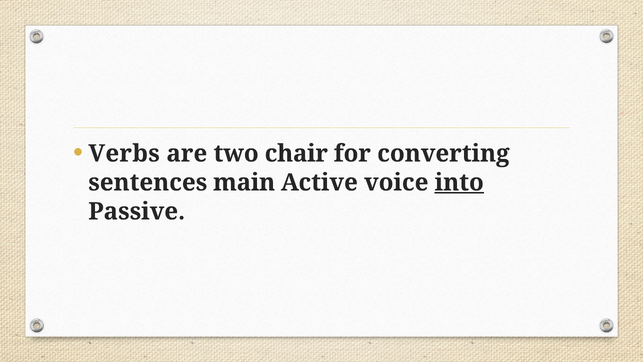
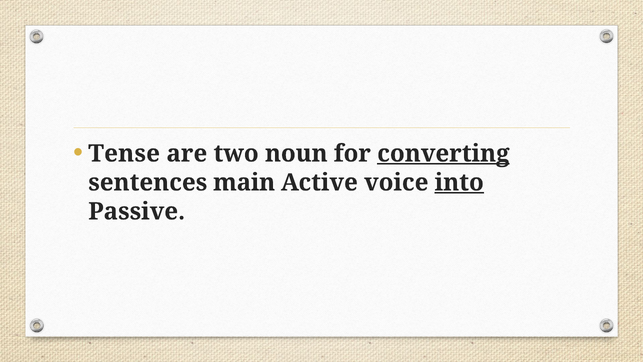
Verbs: Verbs -> Tense (124, 153)
chair: chair -> noun (296, 153)
converting underline: none -> present (443, 153)
